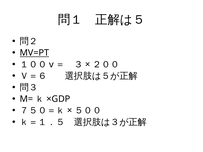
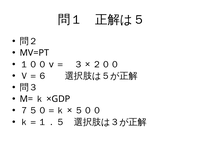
MV=PT underline: present -> none (34, 53)
